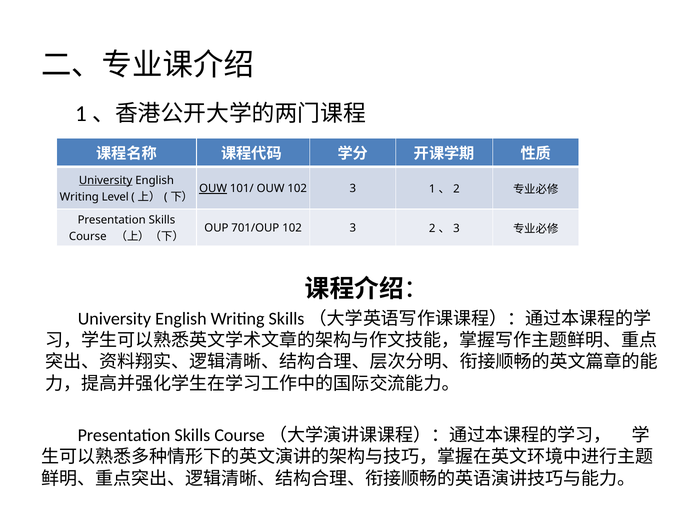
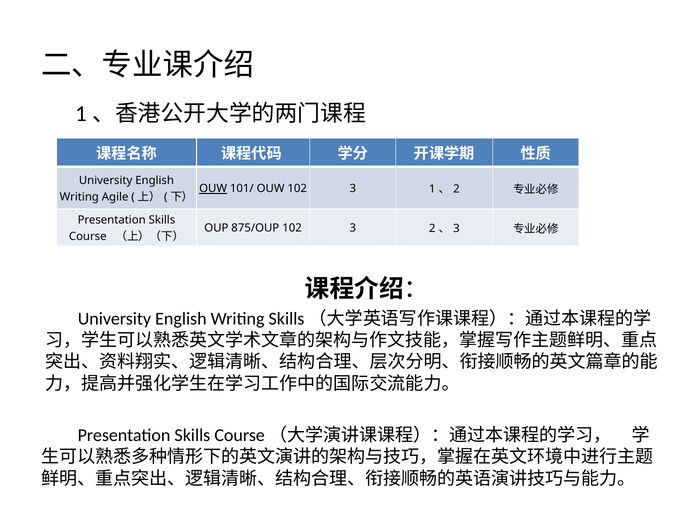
University underline: present -> none (106, 180)
Level: Level -> Agile (115, 197)
701/OUP: 701/OUP -> 875/OUP (255, 228)
